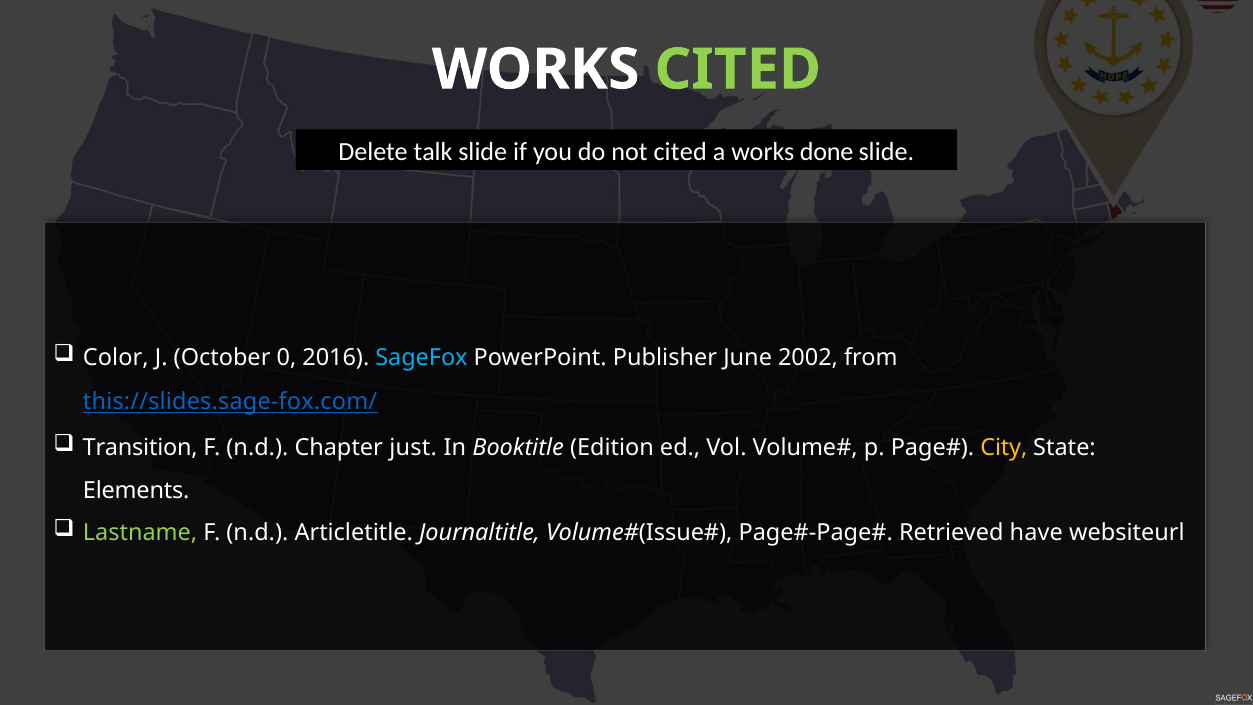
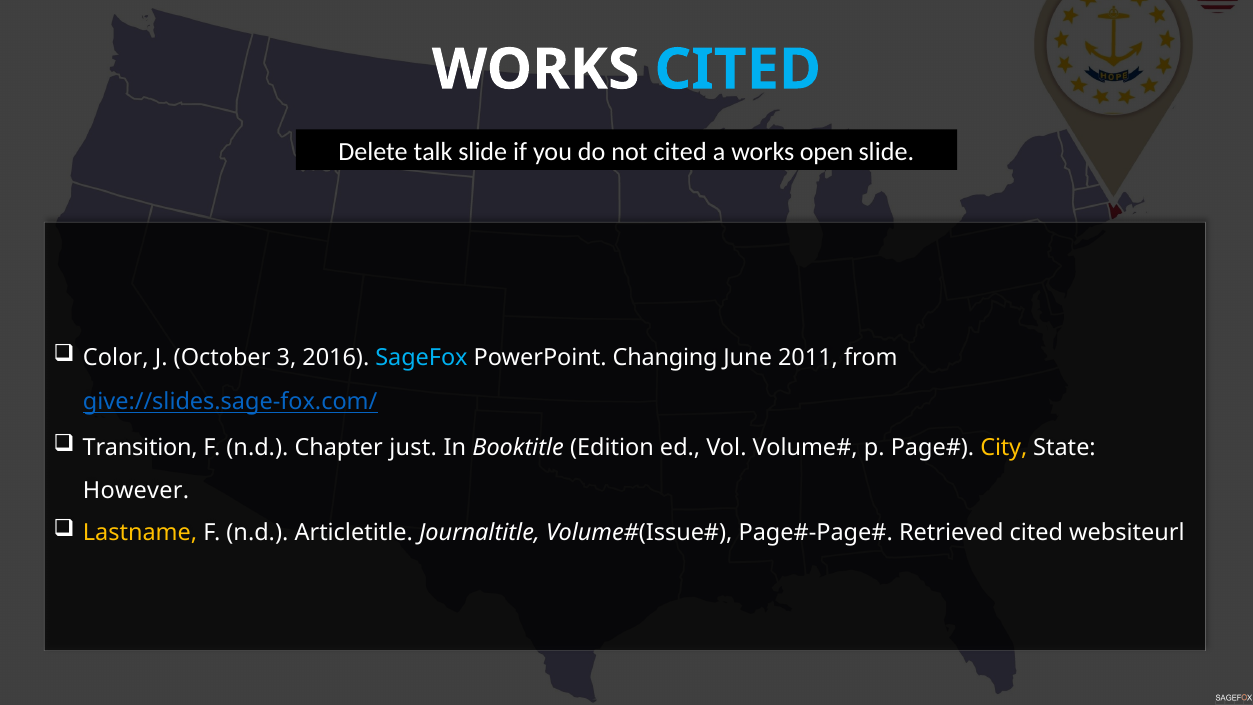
CITED colour: light green -> light blue (738, 70)
done: done -> open (827, 151)
0: 0 -> 3 (286, 358)
Publisher: Publisher -> Changing (665, 358)
2002: 2002 -> 2011 (808, 358)
this://slides.sage-fox.com/: this://slides.sage-fox.com/ -> give://slides.sage-fox.com/ (230, 402)
Elements: Elements -> However (136, 490)
Lastname colour: light green -> yellow (140, 532)
Retrieved have: have -> cited (1036, 532)
